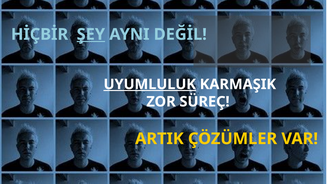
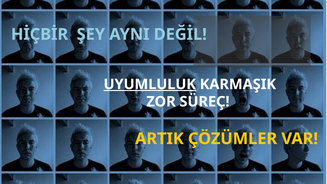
ŞEY underline: present -> none (91, 34)
